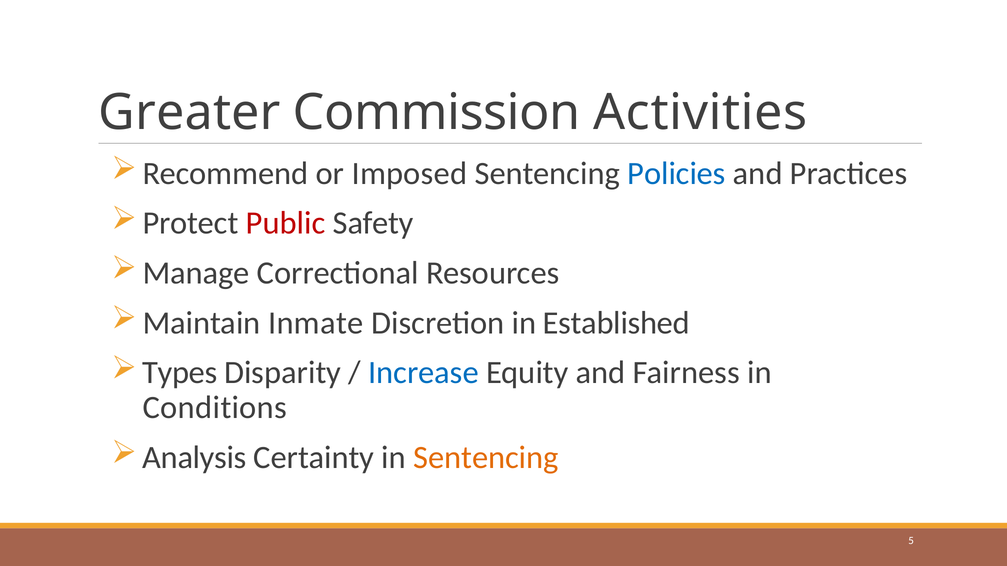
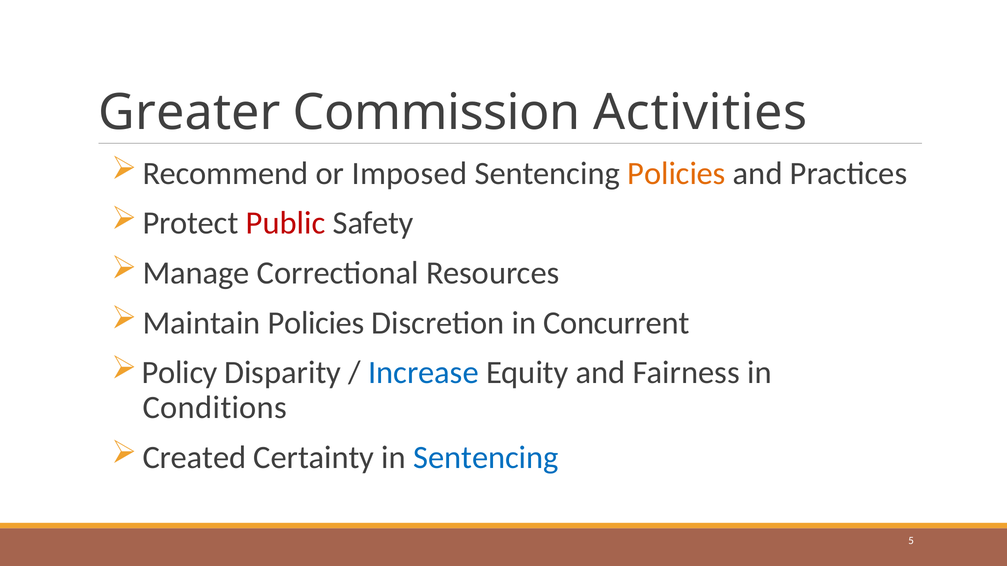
Policies colour: blue -> orange (677, 174)
Maintain Inmate: Inmate -> Policies (316, 323)
Established: Established -> Concurrent (616, 323)
Types: Types -> Policy (180, 373)
Analysis: Analysis -> Created (194, 458)
Sentencing colour: orange -> blue (486, 458)
